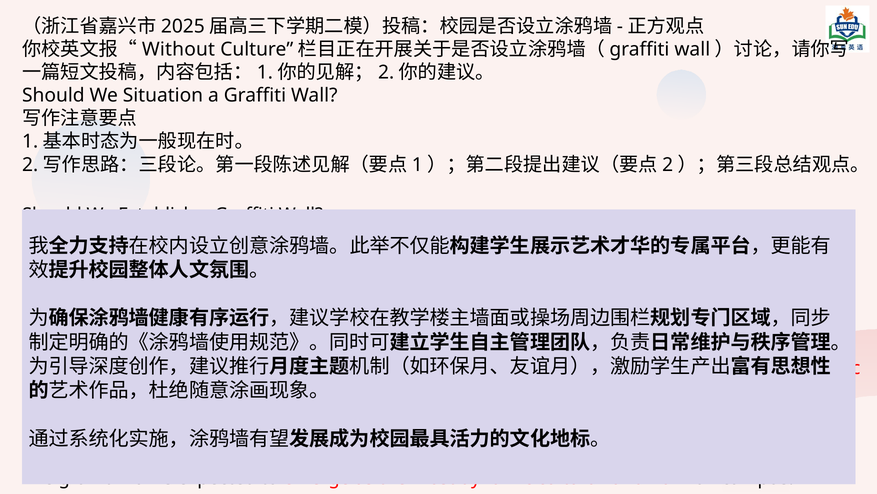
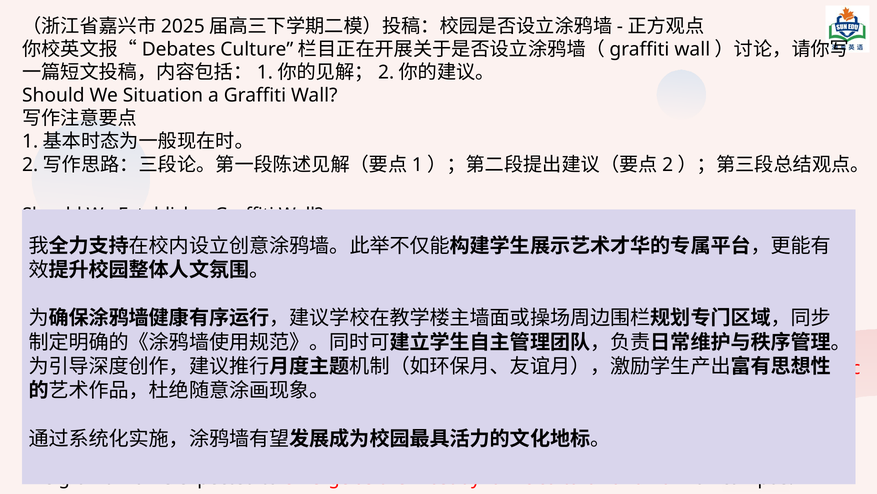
Without: Without -> Debates (179, 49)
